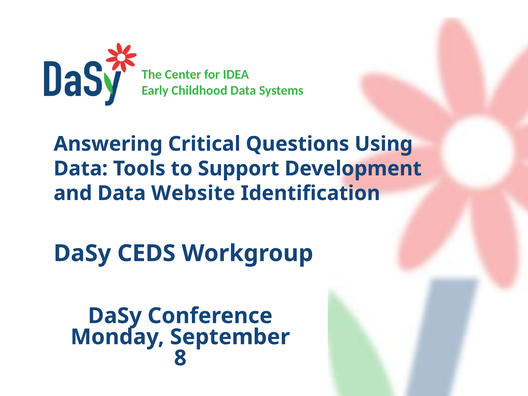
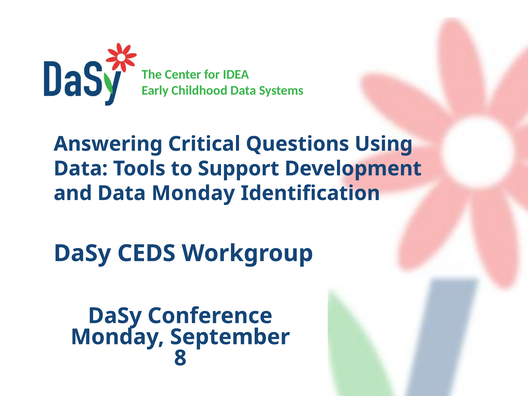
Data Website: Website -> Monday (193, 193)
